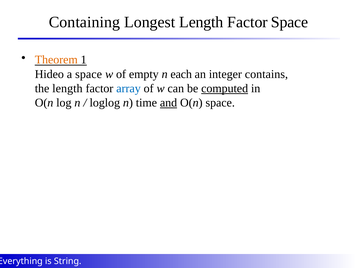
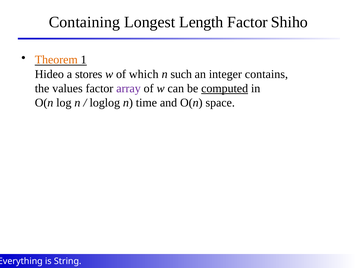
Factor Space: Space -> Shiho (289, 22)
a space: space -> stores (89, 74)
empty: empty -> which (144, 74)
each: each -> such (181, 74)
the length: length -> values (67, 88)
array colour: blue -> purple (129, 88)
and underline: present -> none (169, 103)
